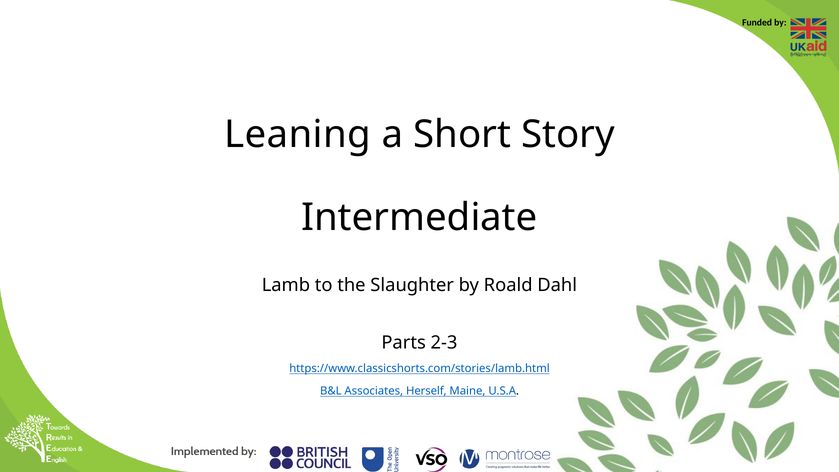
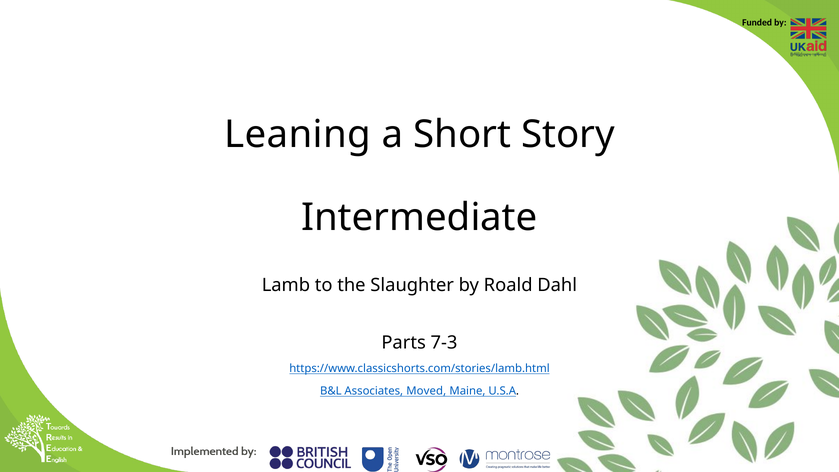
2-3: 2-3 -> 7-3 (444, 342)
Herself: Herself -> Moved (426, 391)
